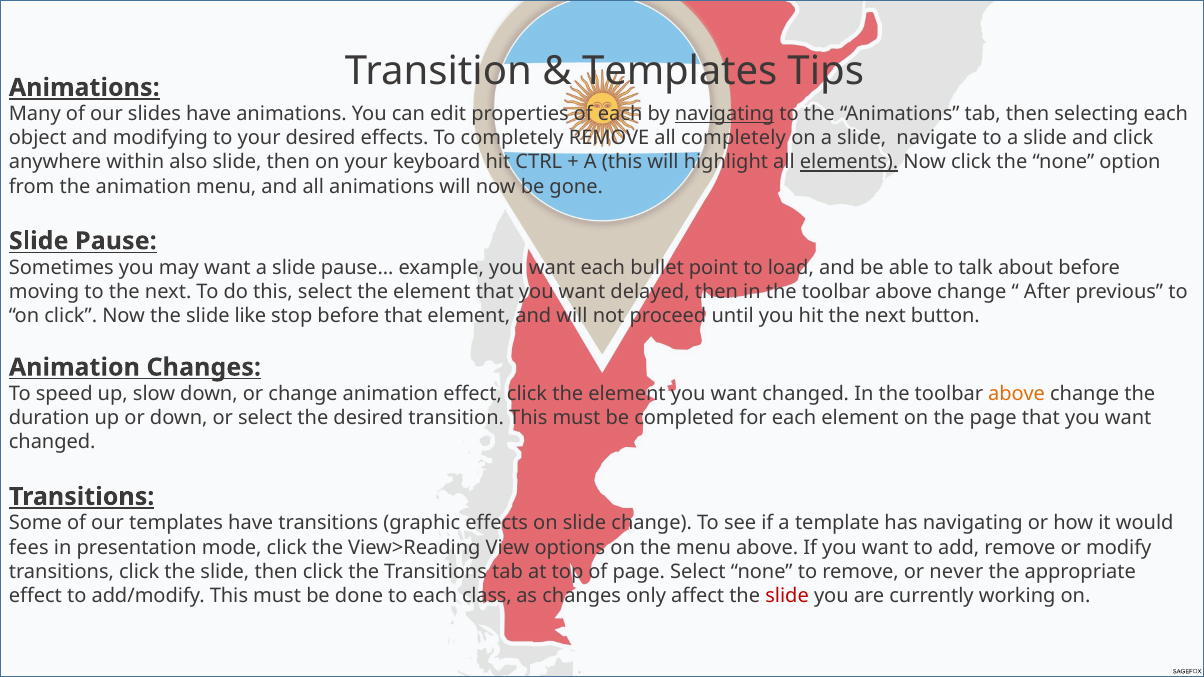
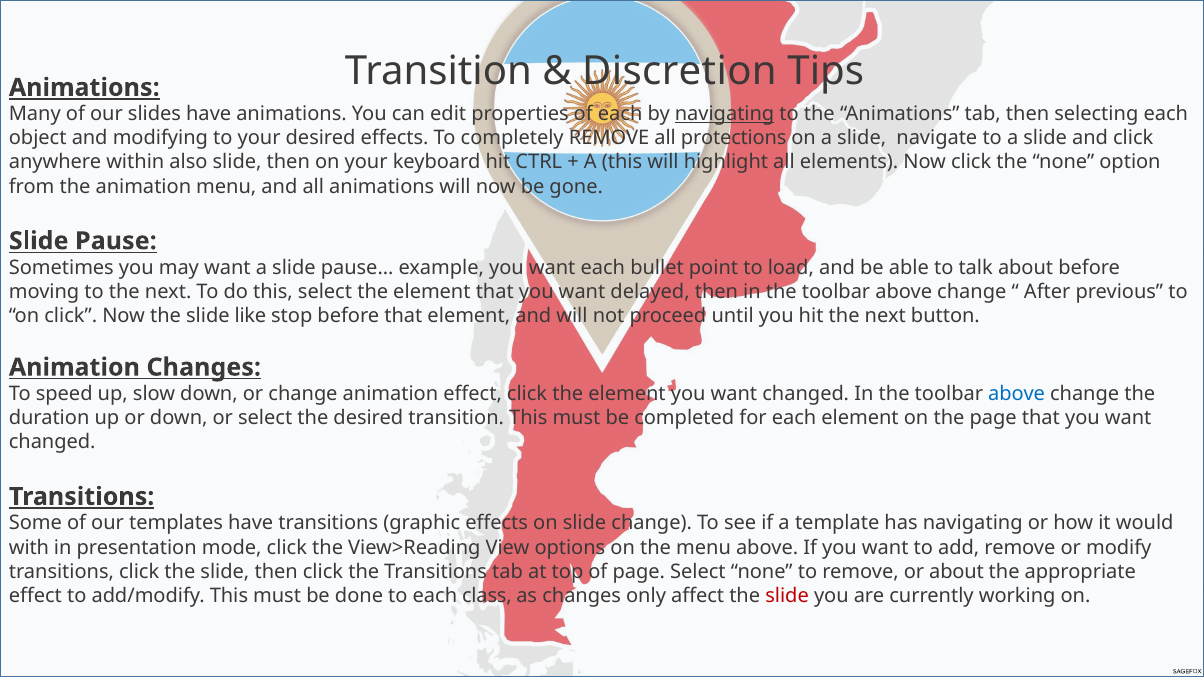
Templates: Templates -> Discretion (679, 71)
all completely: completely -> protections (734, 138)
elements underline: present -> none (849, 162)
above colour: orange -> blue (1017, 394)
fees: fees -> with (29, 548)
or never: never -> about (956, 572)
